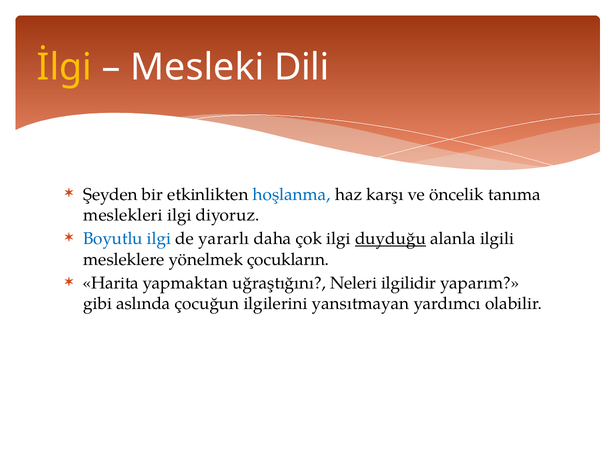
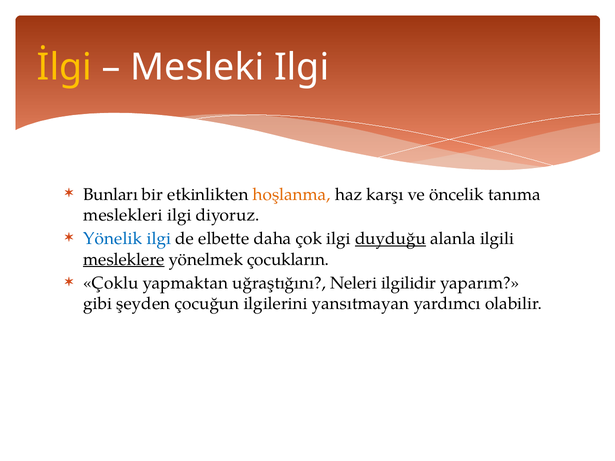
Mesleki Dili: Dili -> Ilgi (302, 68)
Şeyden: Şeyden -> Bunları (111, 195)
hoşlanma colour: blue -> orange (292, 195)
Boyutlu: Boyutlu -> Yönelik (113, 239)
yararlı: yararlı -> elbette (224, 239)
mesleklere underline: none -> present (124, 260)
Harita: Harita -> Çoklu (111, 283)
aslında: aslında -> şeyden (143, 304)
